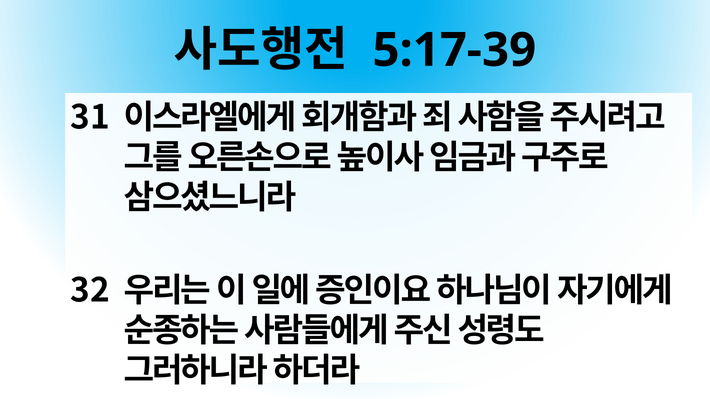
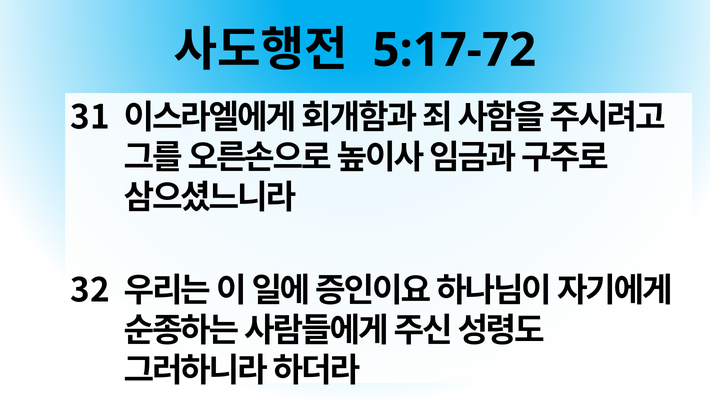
5:17-39: 5:17-39 -> 5:17-72 (454, 50)
